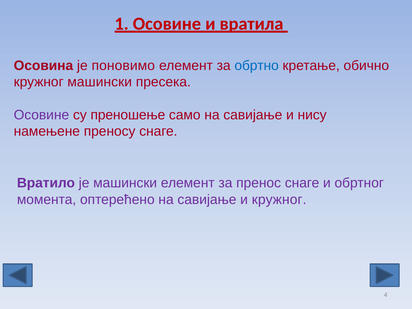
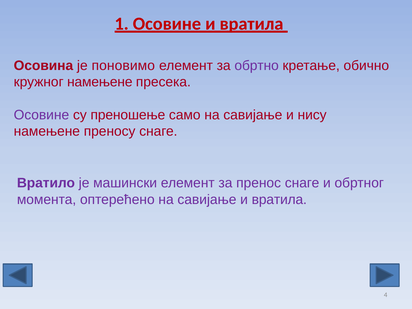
обртно colour: blue -> purple (257, 65)
кружног машински: машински -> намењене (100, 82)
савијање и кружног: кружног -> вратила (279, 199)
